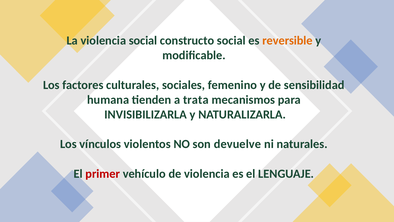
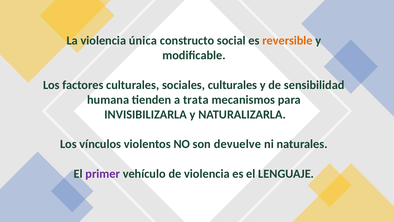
violencia social: social -> única (143, 40)
sociales femenino: femenino -> culturales (232, 85)
primer colour: red -> purple (103, 173)
